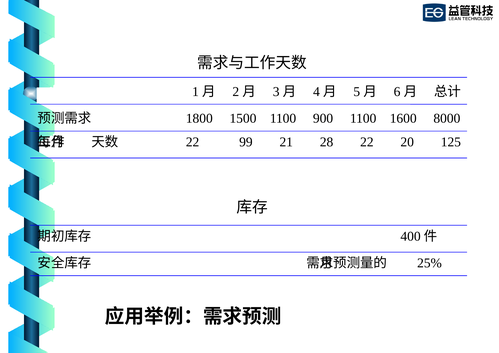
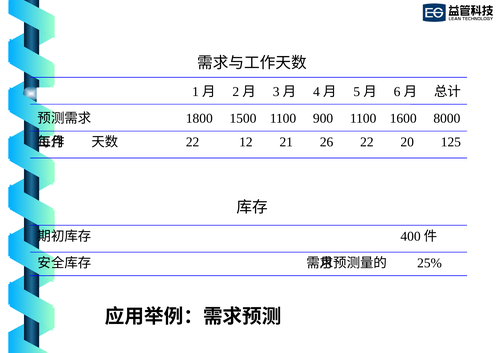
99: 99 -> 12 (246, 142)
28: 28 -> 26 (327, 142)
